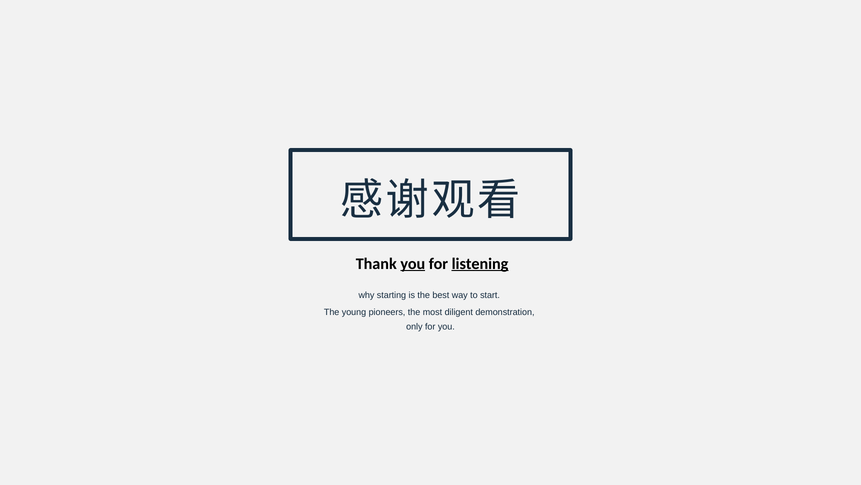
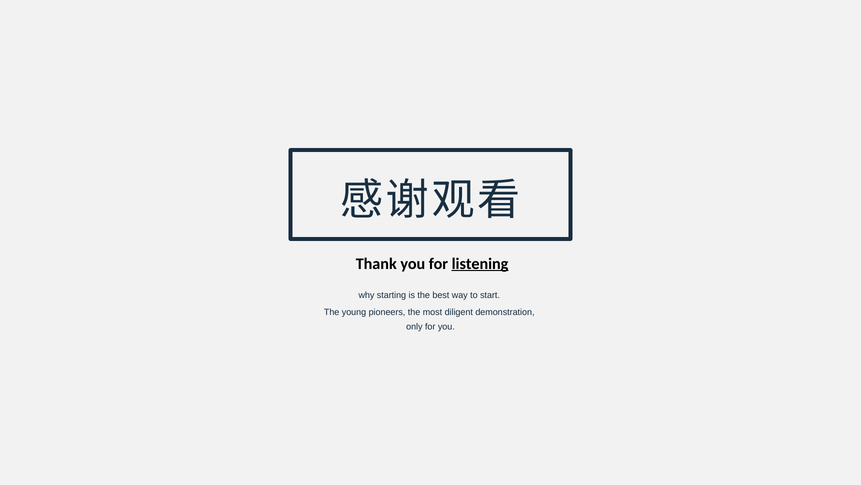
you underline: present -> none (413, 263)
